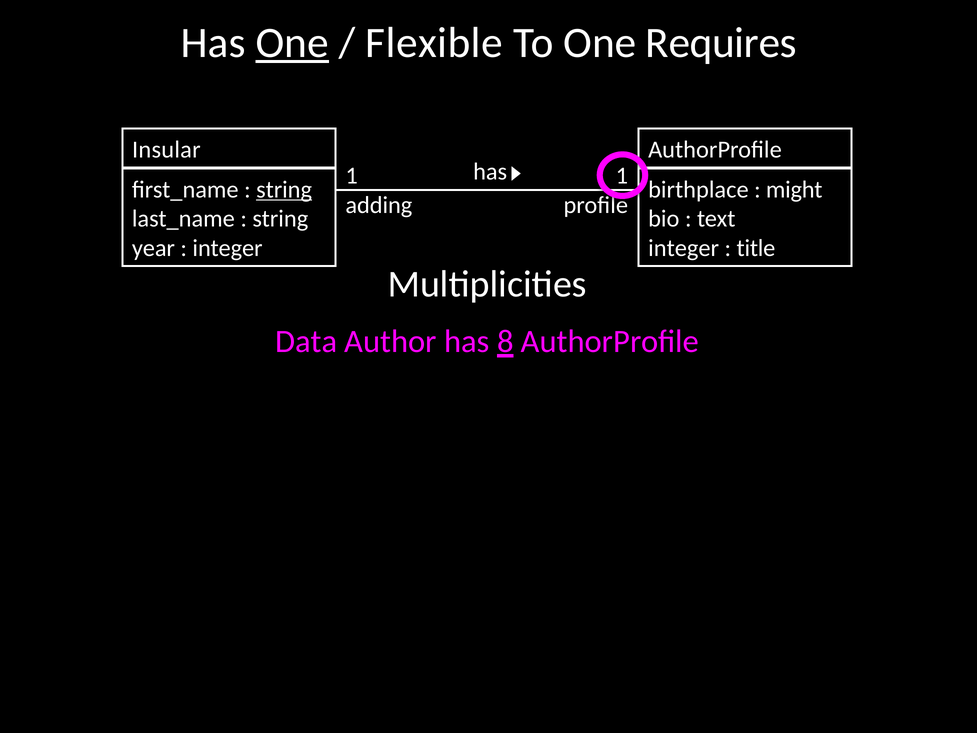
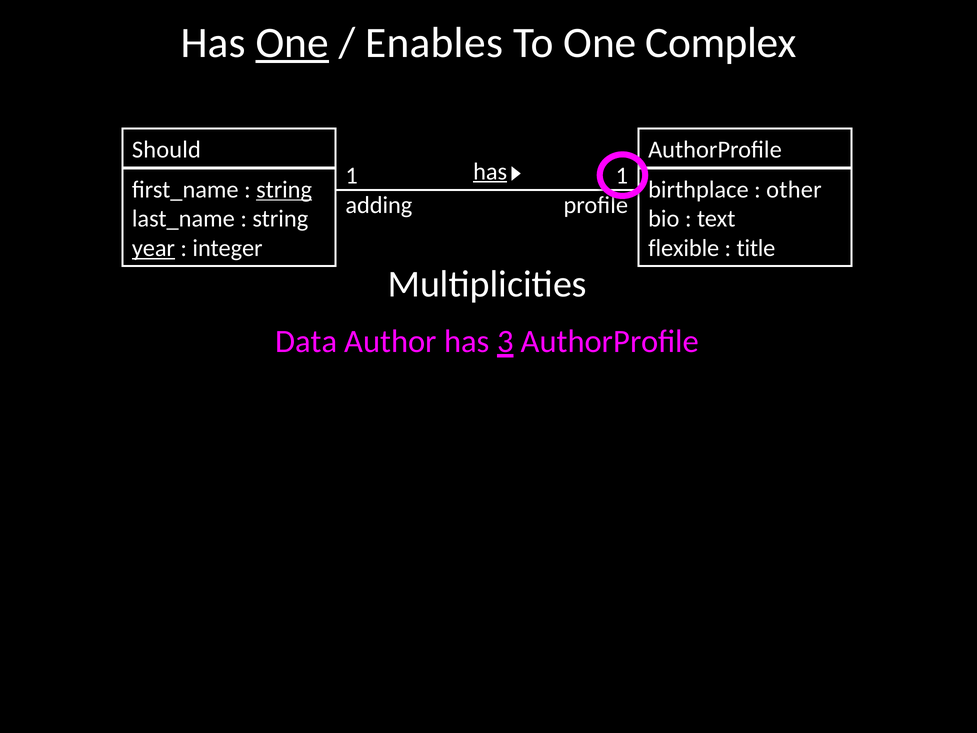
Flexible: Flexible -> Enables (434, 43)
Requires: Requires -> Complex (721, 43)
Insular: Insular -> Should (166, 150)
has underline: none -> present (490, 171)
might: might -> other (794, 189)
year underline: none -> present (153, 248)
integer: integer -> flexible (684, 248)
8: 8 -> 3 (505, 342)
